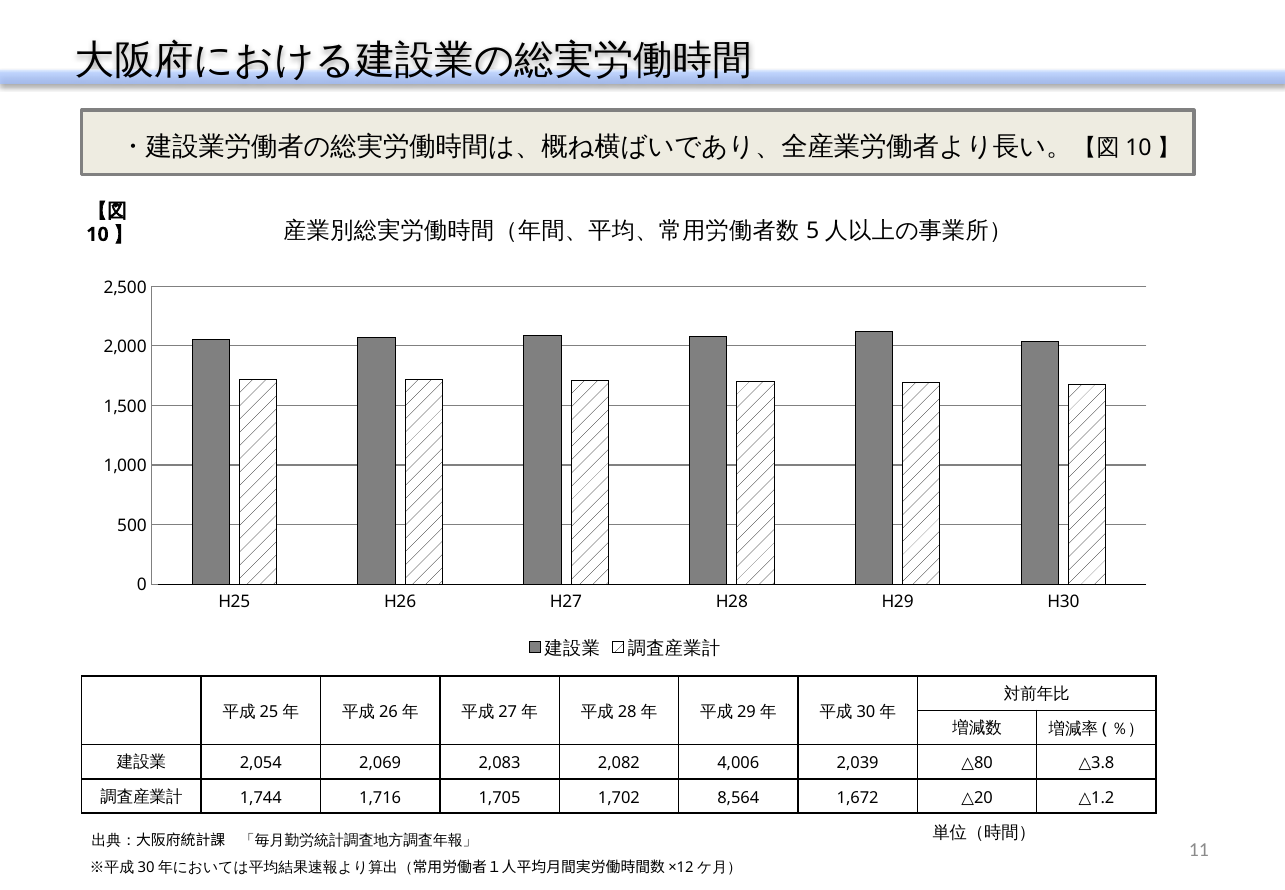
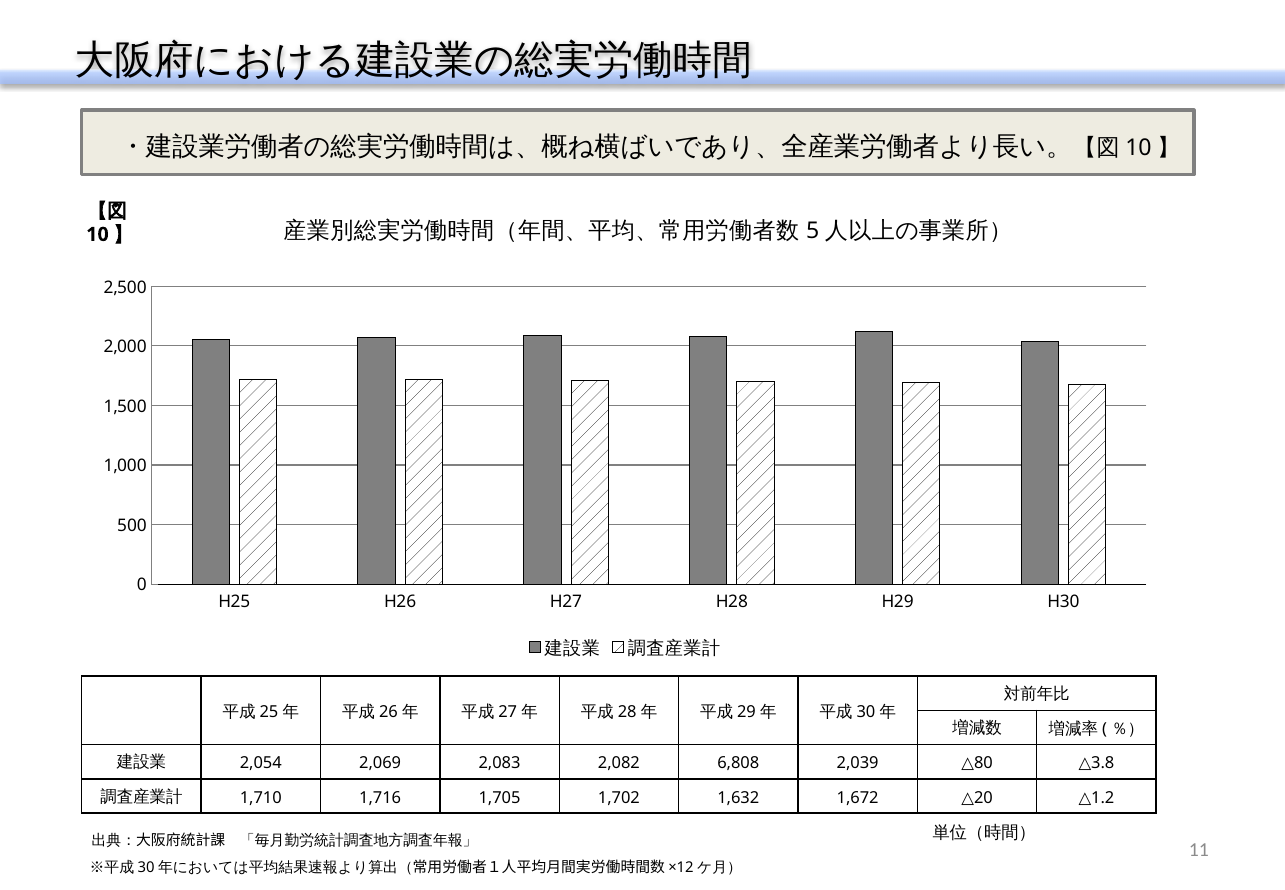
4,006: 4,006 -> 6,808 (738, 763)
1,744: 1,744 -> 1,710 (261, 798)
8,564: 8,564 -> 1,632 (738, 798)
